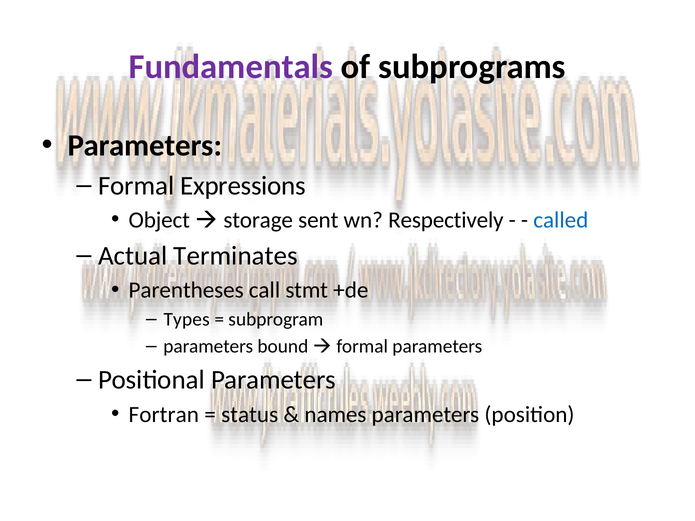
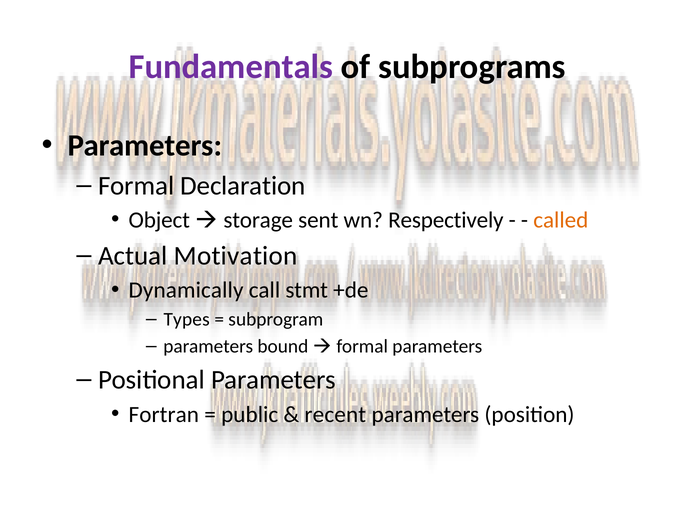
Expressions: Expressions -> Declaration (243, 186)
called colour: blue -> orange (561, 220)
Terminates: Terminates -> Motivation (236, 256)
Parentheses: Parentheses -> Dynamically (186, 290)
status: status -> public (250, 415)
names: names -> recent (335, 415)
